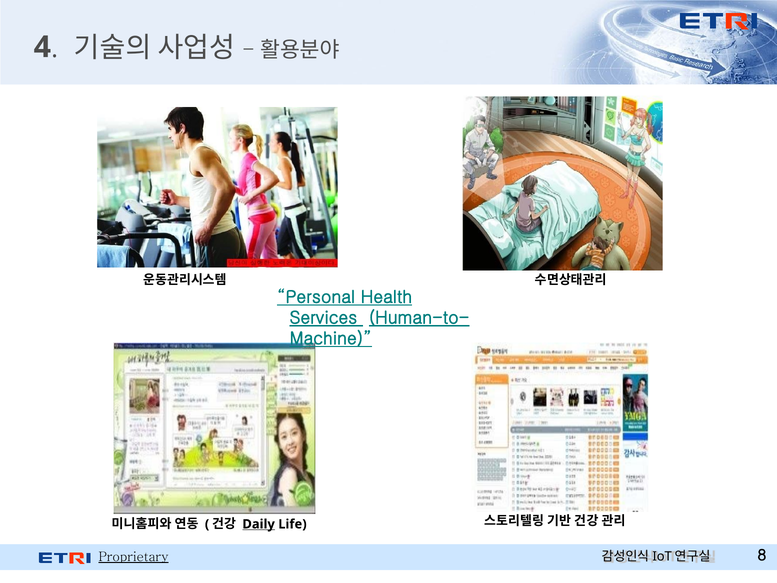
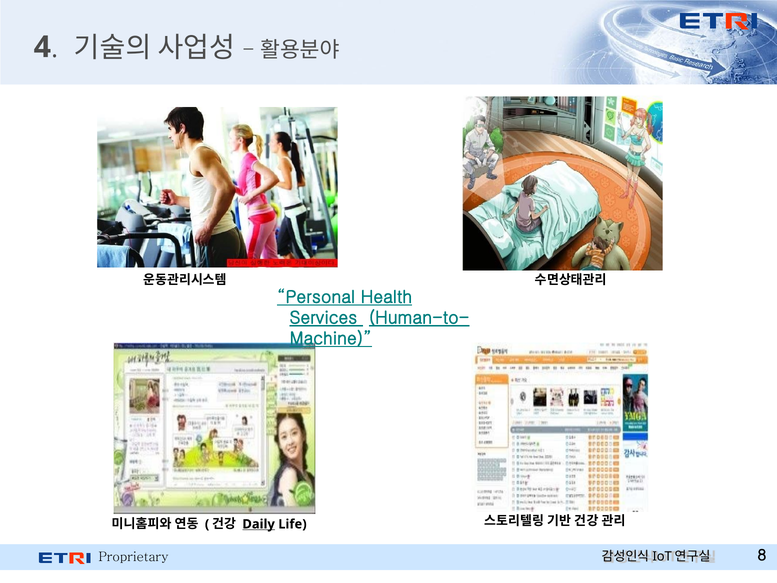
Proprietary underline: present -> none (134, 557)
